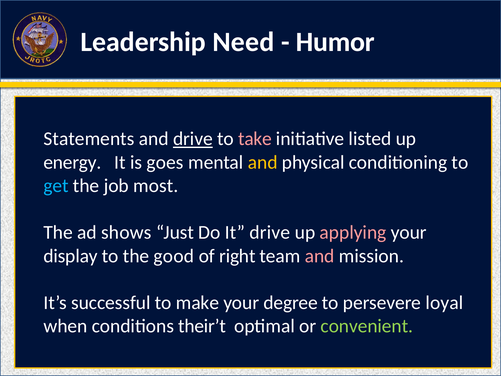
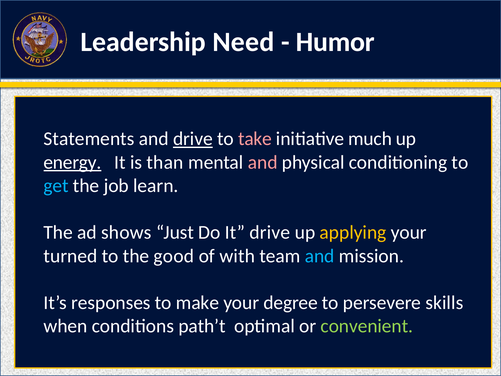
listed: listed -> much (370, 139)
energy underline: none -> present (72, 162)
goes: goes -> than (165, 162)
and colour: yellow -> pink (263, 162)
most: most -> learn (156, 186)
applying colour: pink -> yellow (353, 232)
display: display -> turned (70, 256)
right: right -> with (237, 256)
and colour: pink -> light blue (320, 256)
successful: successful -> responses (111, 303)
loyal: loyal -> skills (444, 303)
their’t: their’t -> path’t (202, 326)
